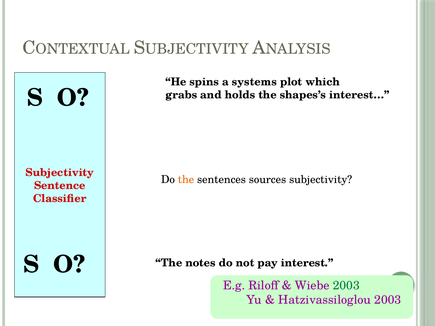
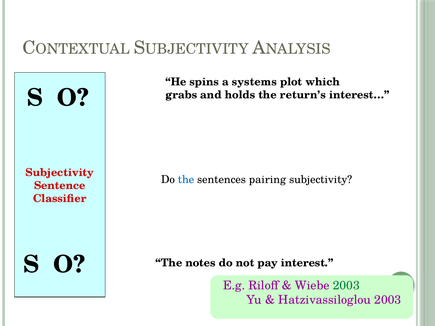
shapes’s: shapes’s -> return’s (303, 95)
the colour: orange -> blue (186, 180)
sources: sources -> pairing (267, 180)
